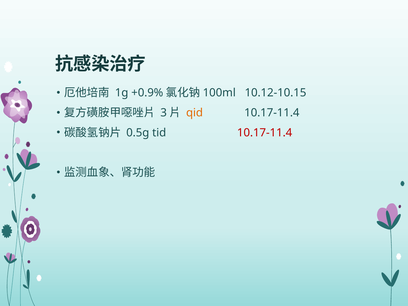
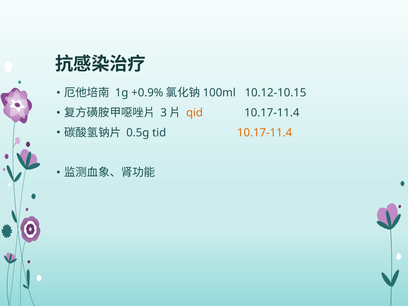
10.17-11.4 colour: red -> orange (265, 133)
